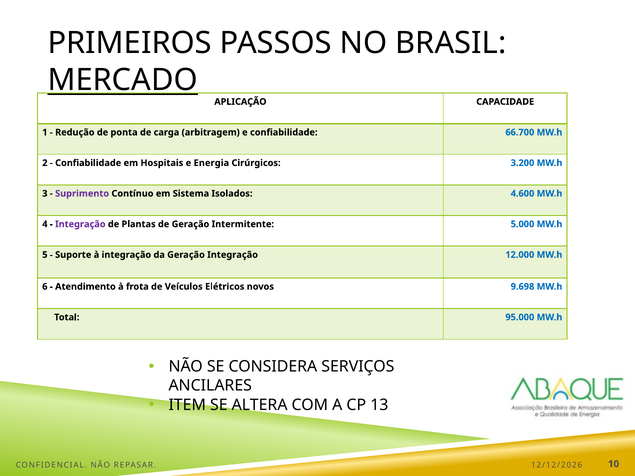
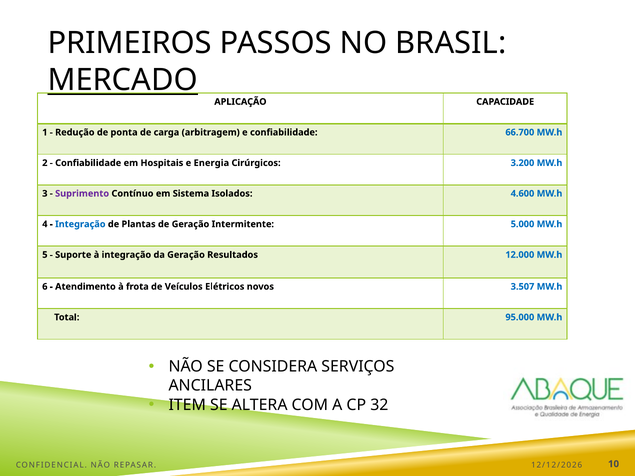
Integração colour: purple -> blue (80, 224)
Geração Integração: Integração -> Resultados (233, 255)
9.698: 9.698 -> 3.507 (523, 287)
13: 13 -> 32 (379, 405)
